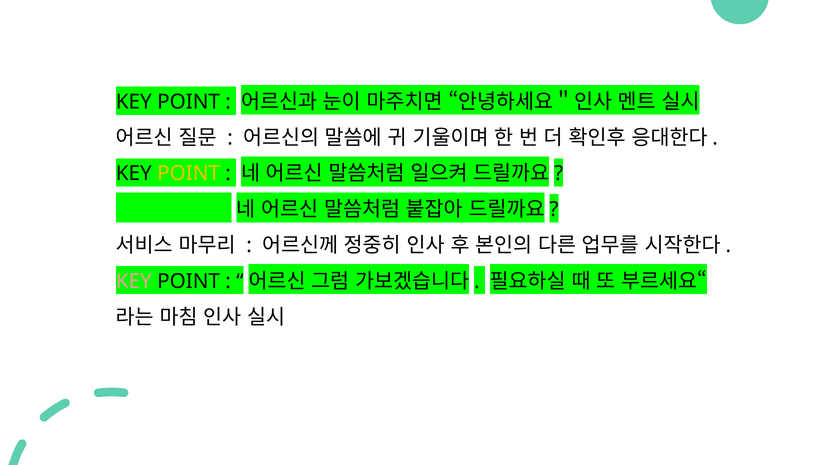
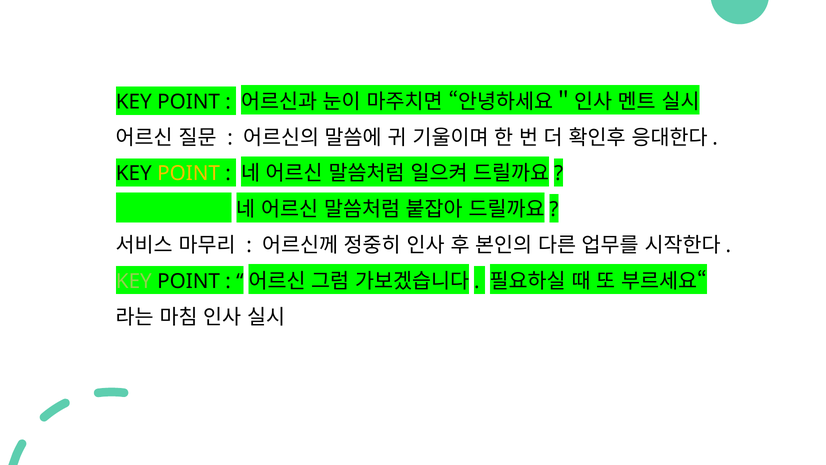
KEY colour: pink -> light green (134, 281)
